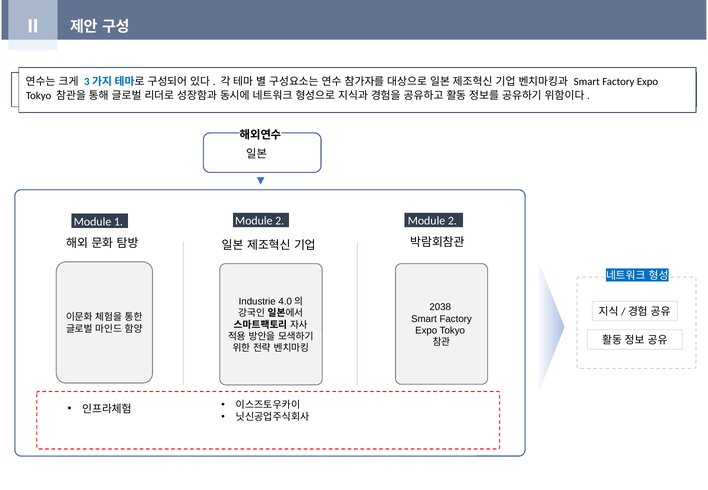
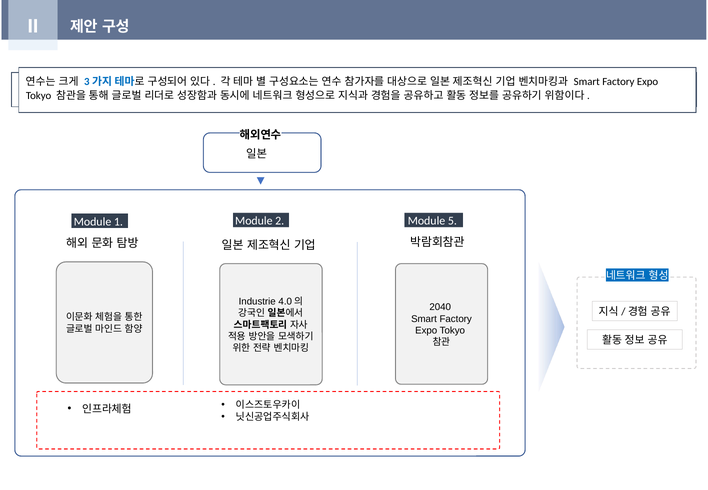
2: 2 -> 5 (452, 221)
2038: 2038 -> 2040 (440, 307)
